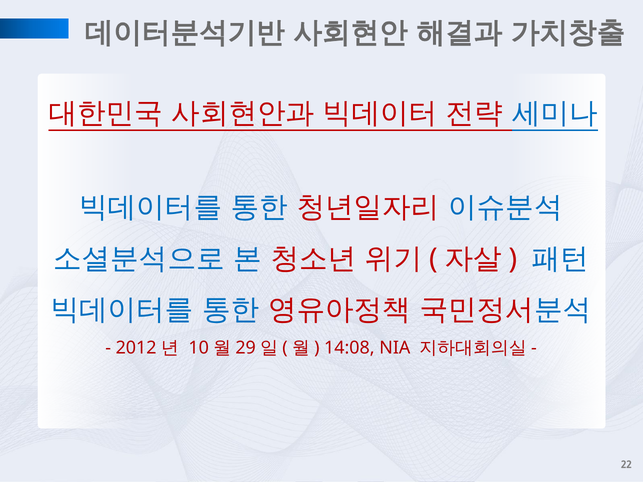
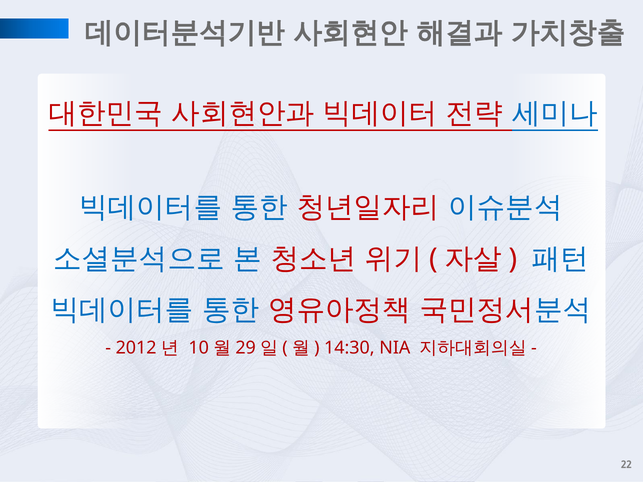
14:08: 14:08 -> 14:30 (349, 348)
